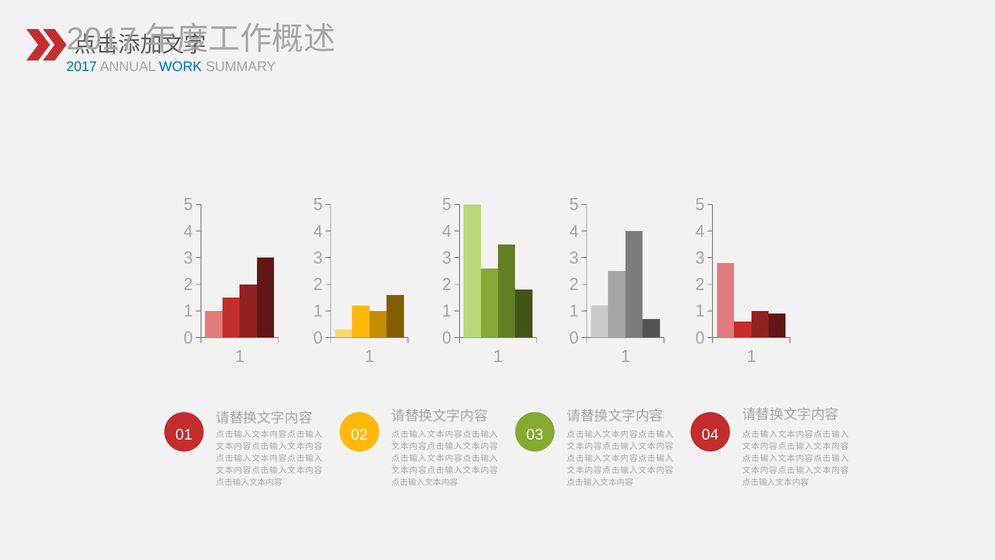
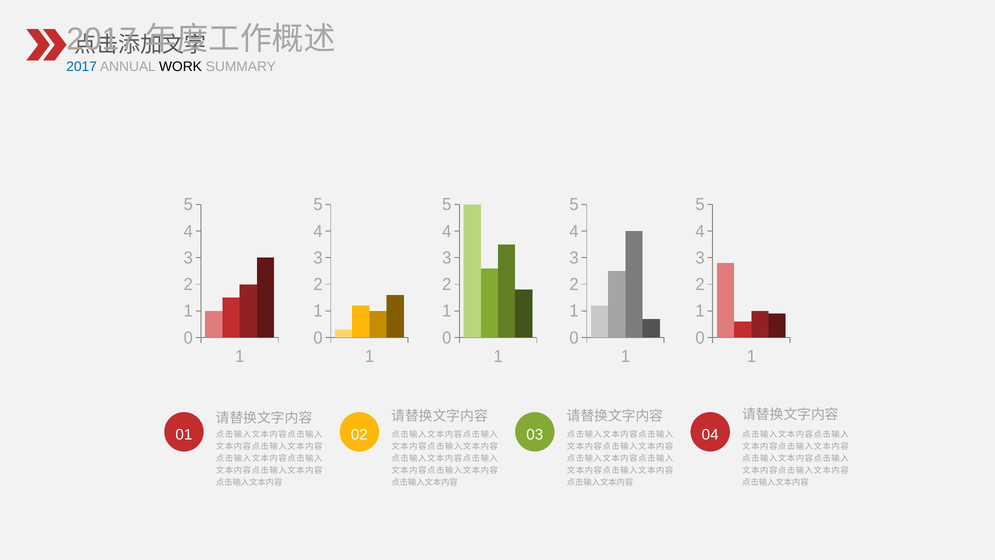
WORK colour: blue -> black (180, 67)
